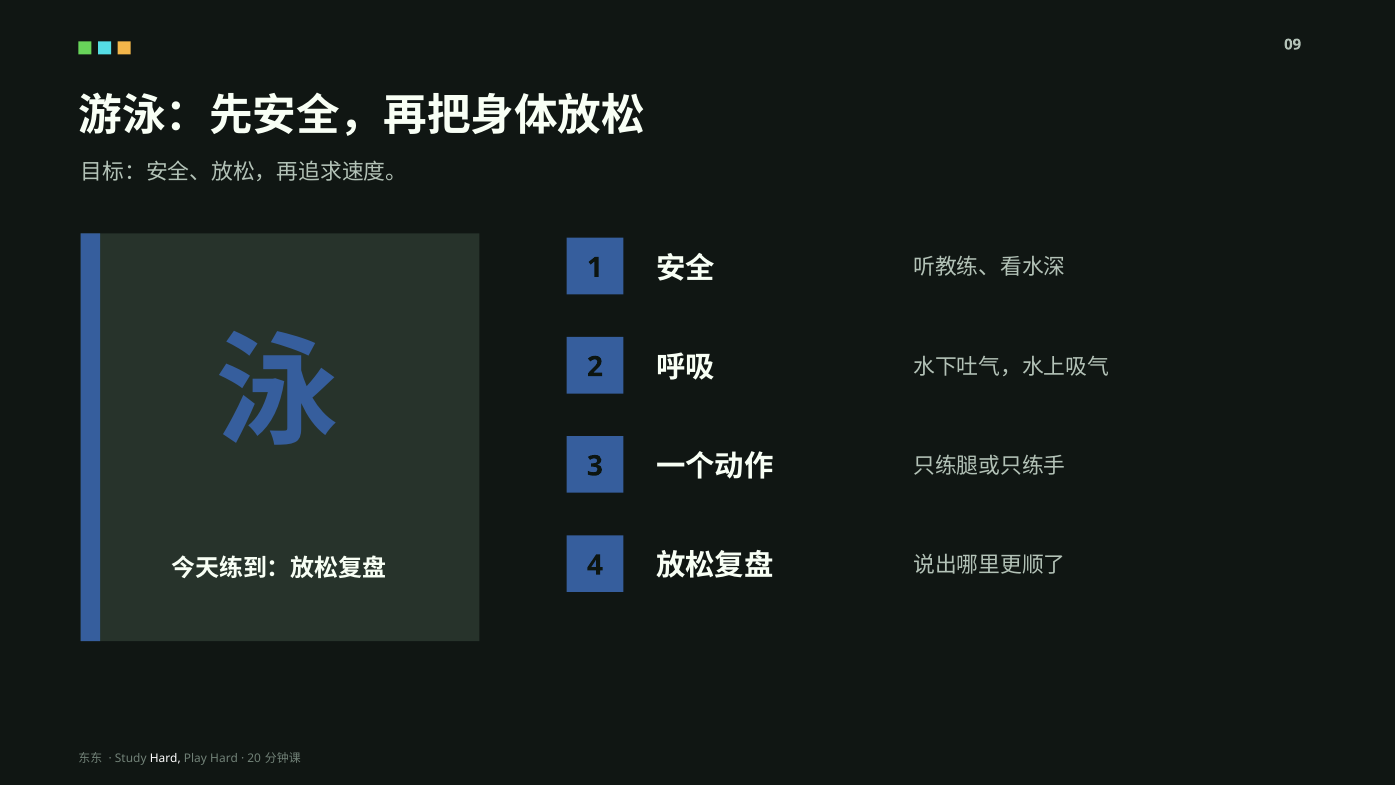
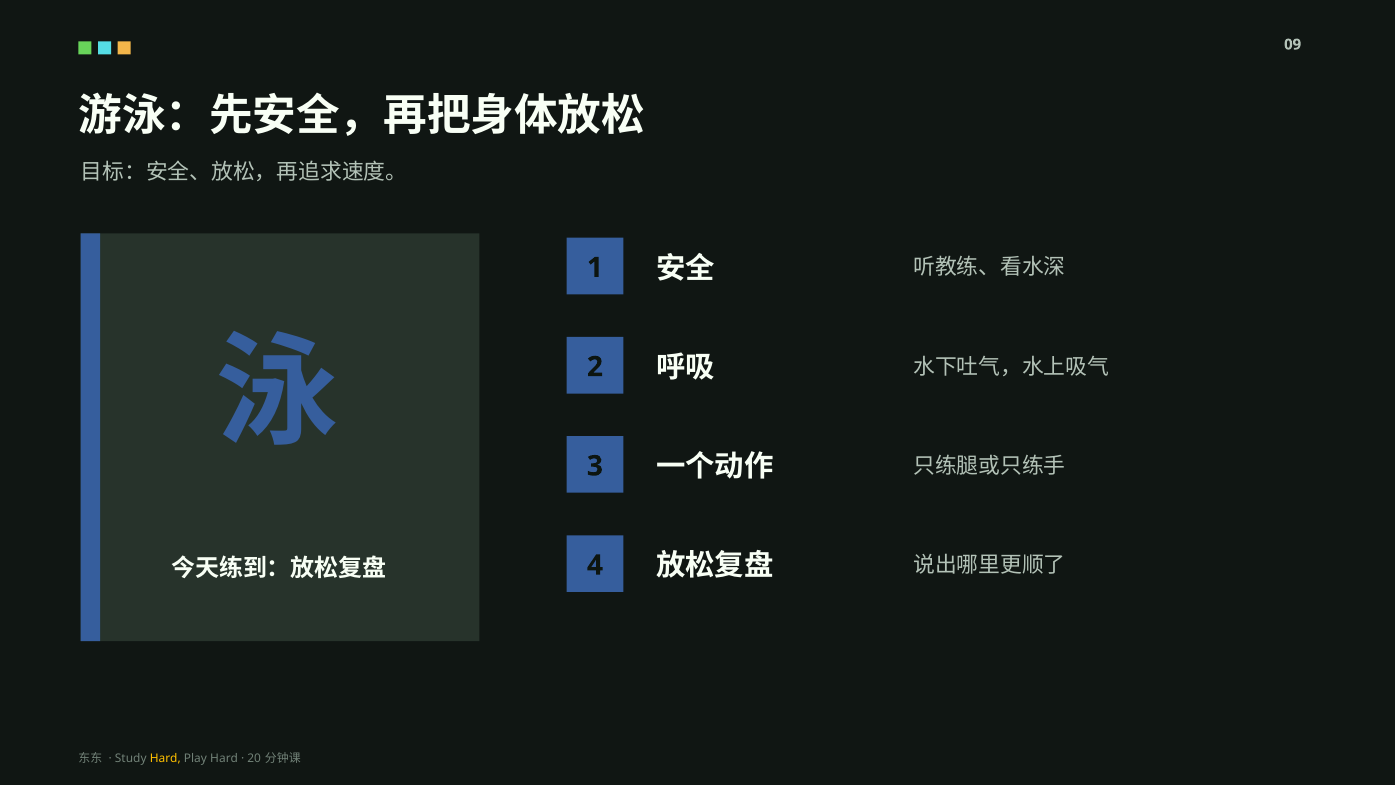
Hard colour: white -> yellow (165, 759)
